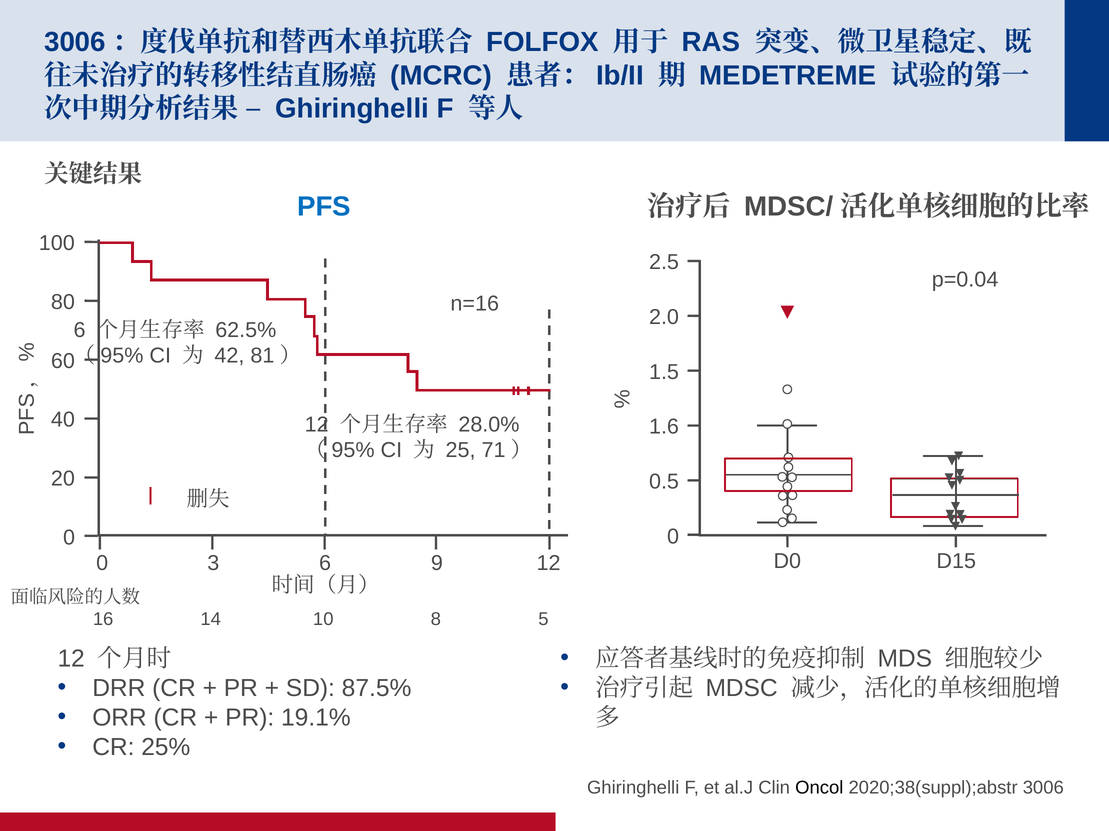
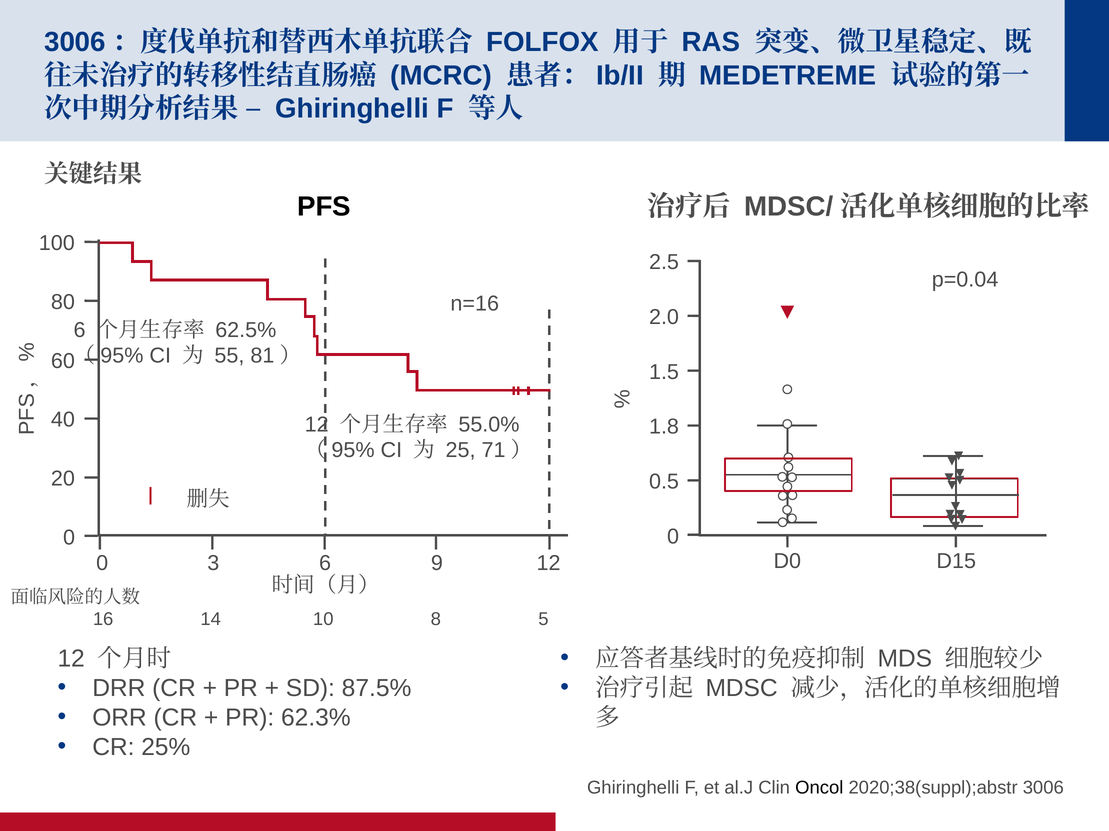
PFS colour: blue -> black (324, 207)
42: 42 -> 55 (229, 356)
28.0%: 28.0% -> 55.0% (489, 425)
1.6: 1.6 -> 1.8 (664, 427)
19.1%: 19.1% -> 62.3% (316, 718)
